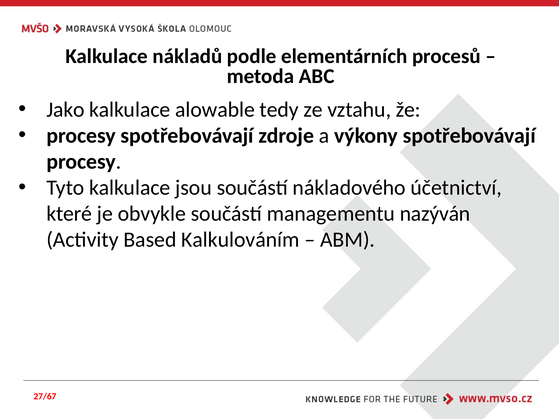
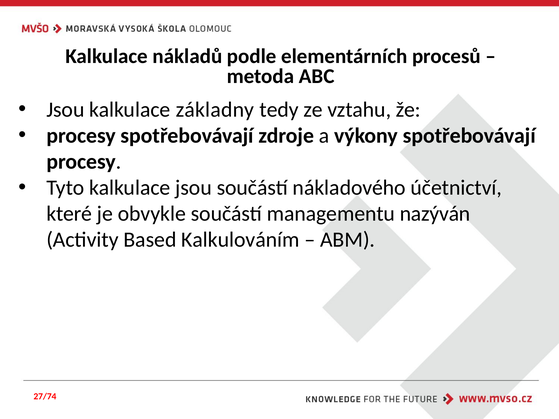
Jako: Jako -> Jsou (65, 110)
alowable: alowable -> základny (215, 110)
27/67: 27/67 -> 27/74 (45, 397)
